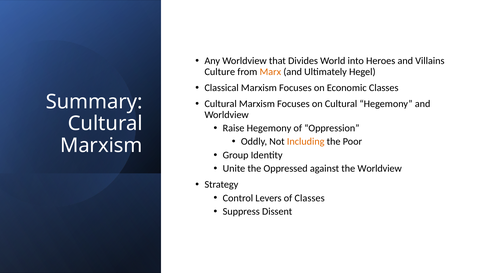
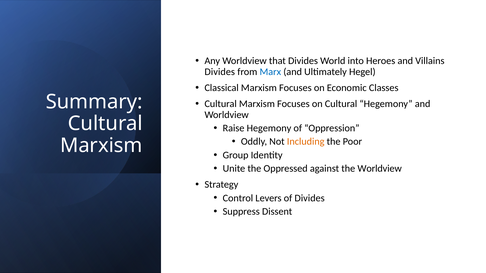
Culture: Culture -> Divides (220, 72)
Marx colour: orange -> blue (270, 72)
of Classes: Classes -> Divides (310, 198)
